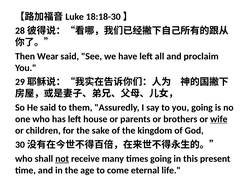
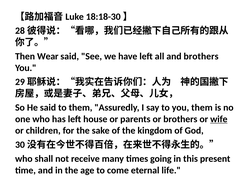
and proclaim: proclaim -> brothers (201, 56)
you going: going -> them (202, 108)
not underline: present -> none (62, 159)
